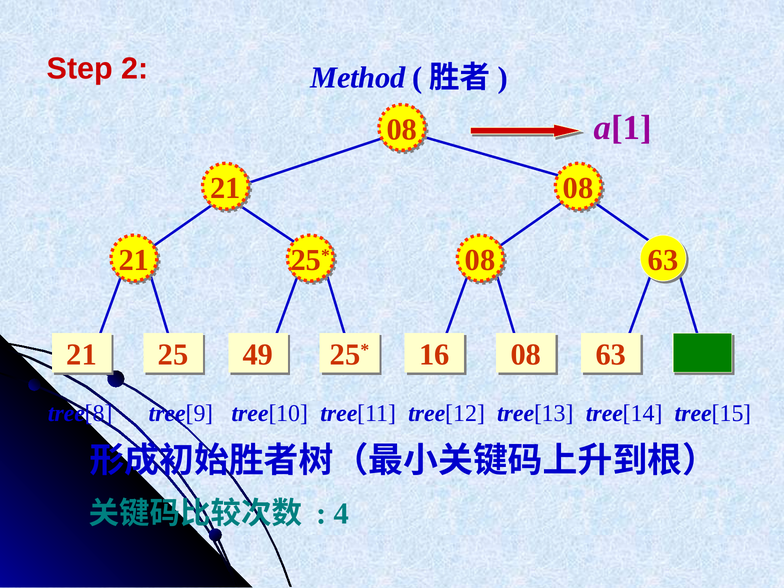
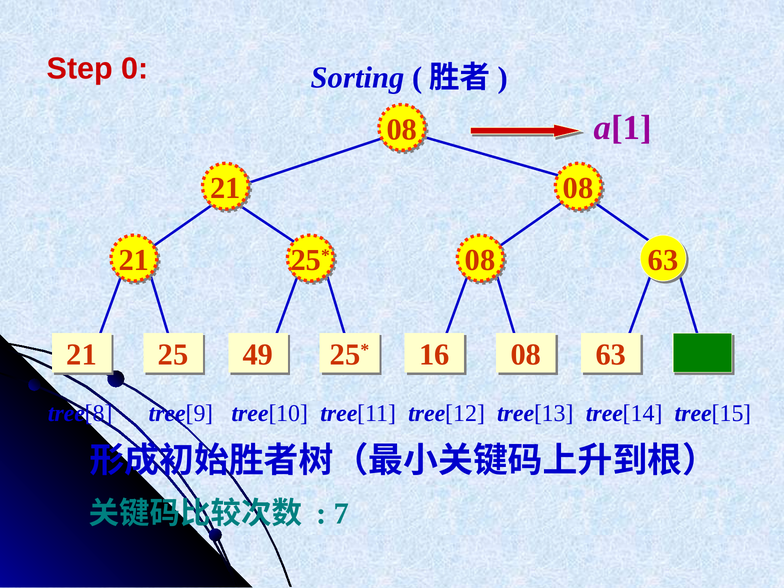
2: 2 -> 0 (135, 69)
Method: Method -> Sorting (358, 78)
4: 4 -> 7 (341, 513)
